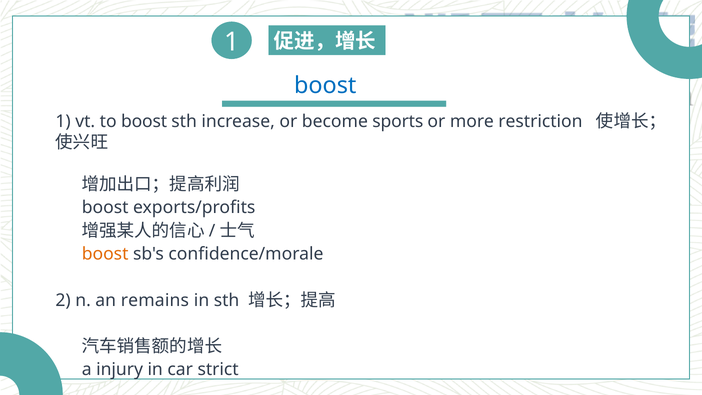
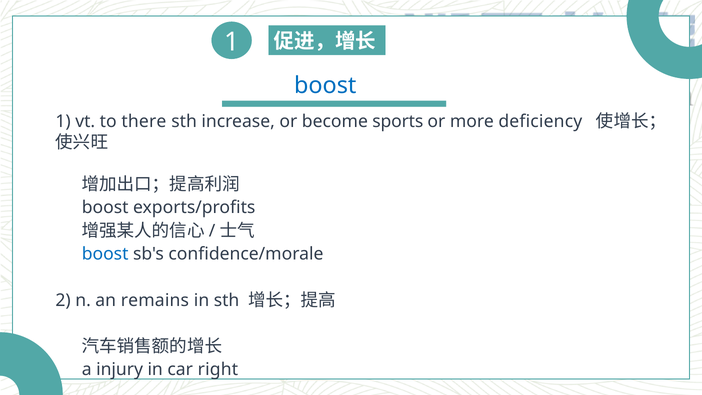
to boost: boost -> there (144, 121)
restriction: restriction -> deficiency (540, 121)
boost colour: orange -> blue (105, 254)
strict: strict -> right (218, 370)
